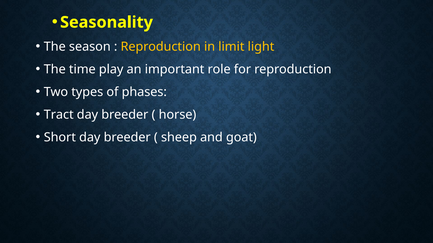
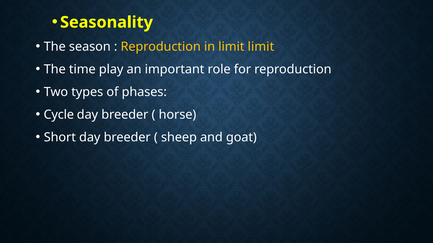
limit light: light -> limit (261, 47)
Tract: Tract -> Cycle (59, 115)
